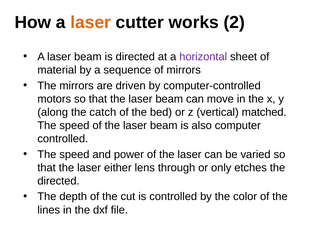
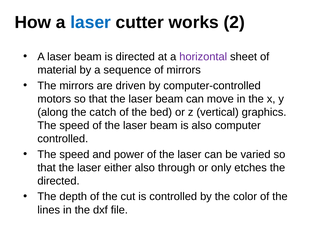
laser colour: orange -> blue (91, 22)
matched: matched -> graphics (264, 112)
either lens: lens -> also (145, 167)
